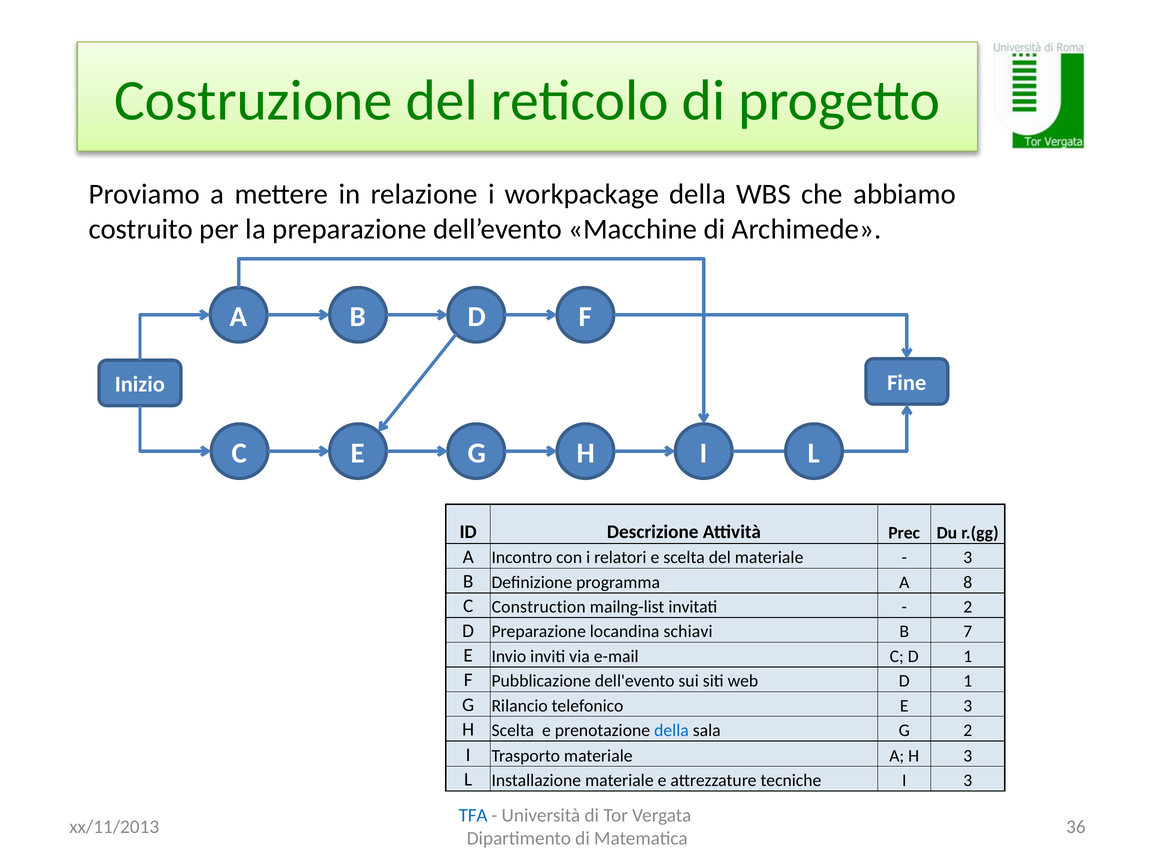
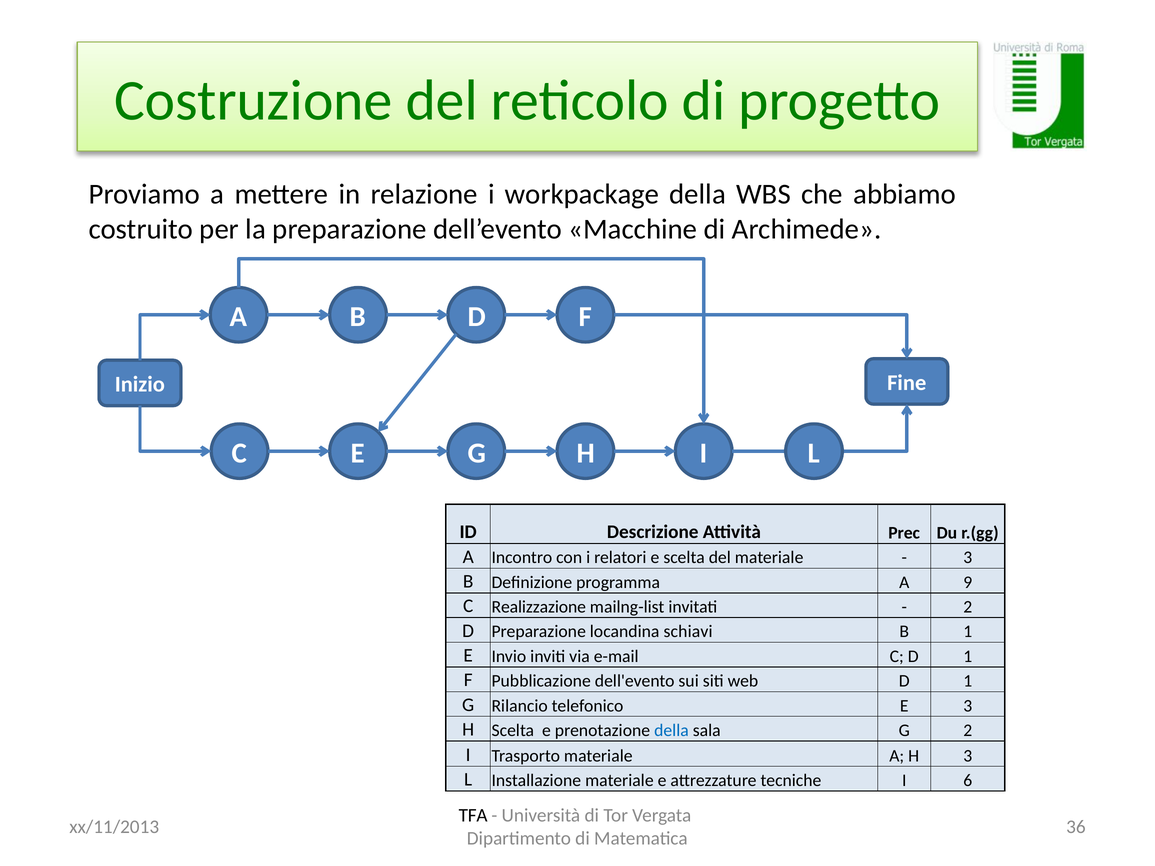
8: 8 -> 9 (968, 582)
Construction: Construction -> Realizzazione (539, 607)
B 7: 7 -> 1 (968, 632)
I 3: 3 -> 6 (968, 781)
TFA colour: blue -> black (473, 816)
